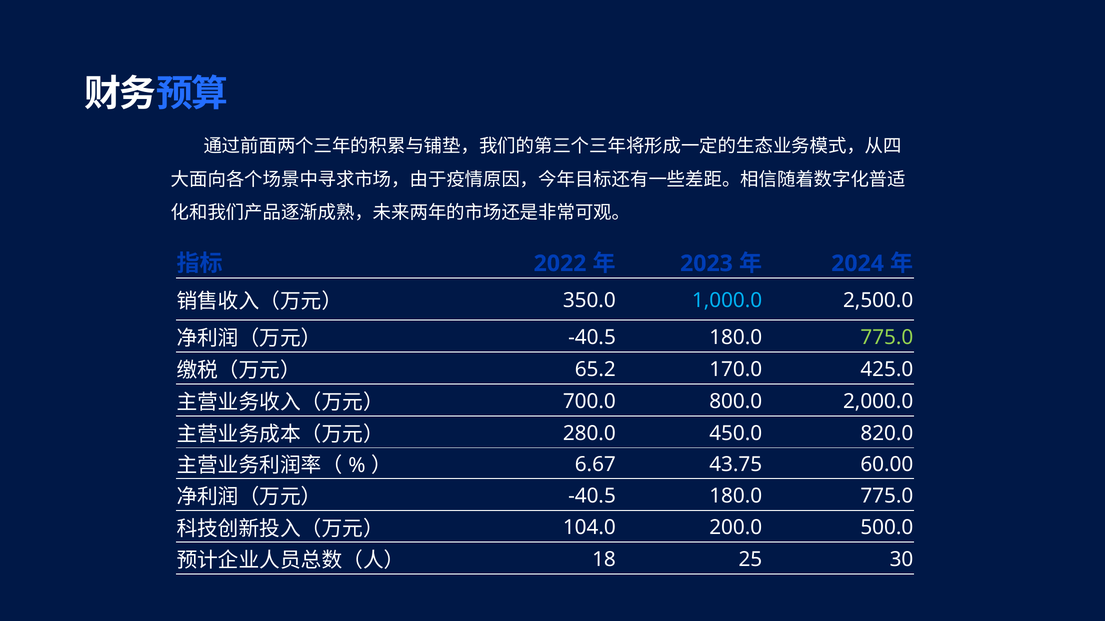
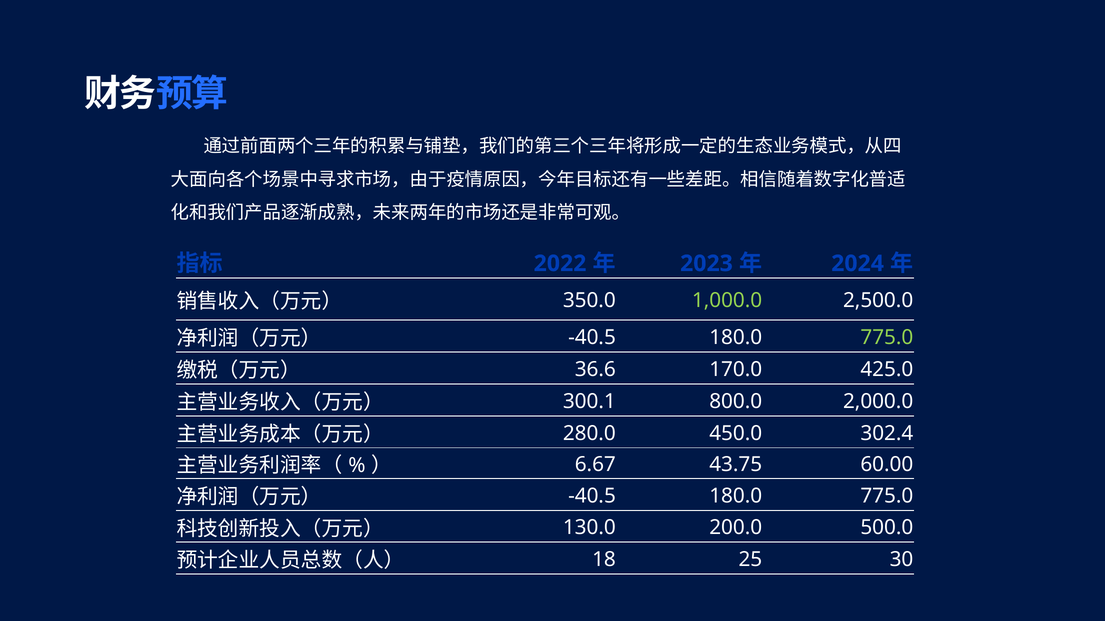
1,000.0 colour: light blue -> light green (727, 301)
65.2: 65.2 -> 36.6 (595, 370)
700.0: 700.0 -> 300.1 (589, 402)
820.0: 820.0 -> 302.4 (887, 434)
104.0: 104.0 -> 130.0 (589, 528)
